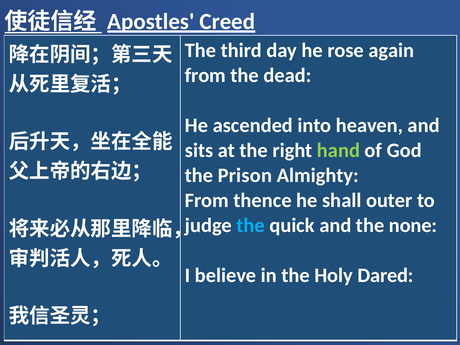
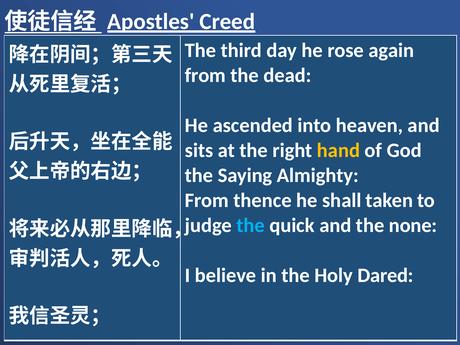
hand colour: light green -> yellow (338, 150)
Prison: Prison -> Saying (245, 175)
outer: outer -> taken (389, 200)
